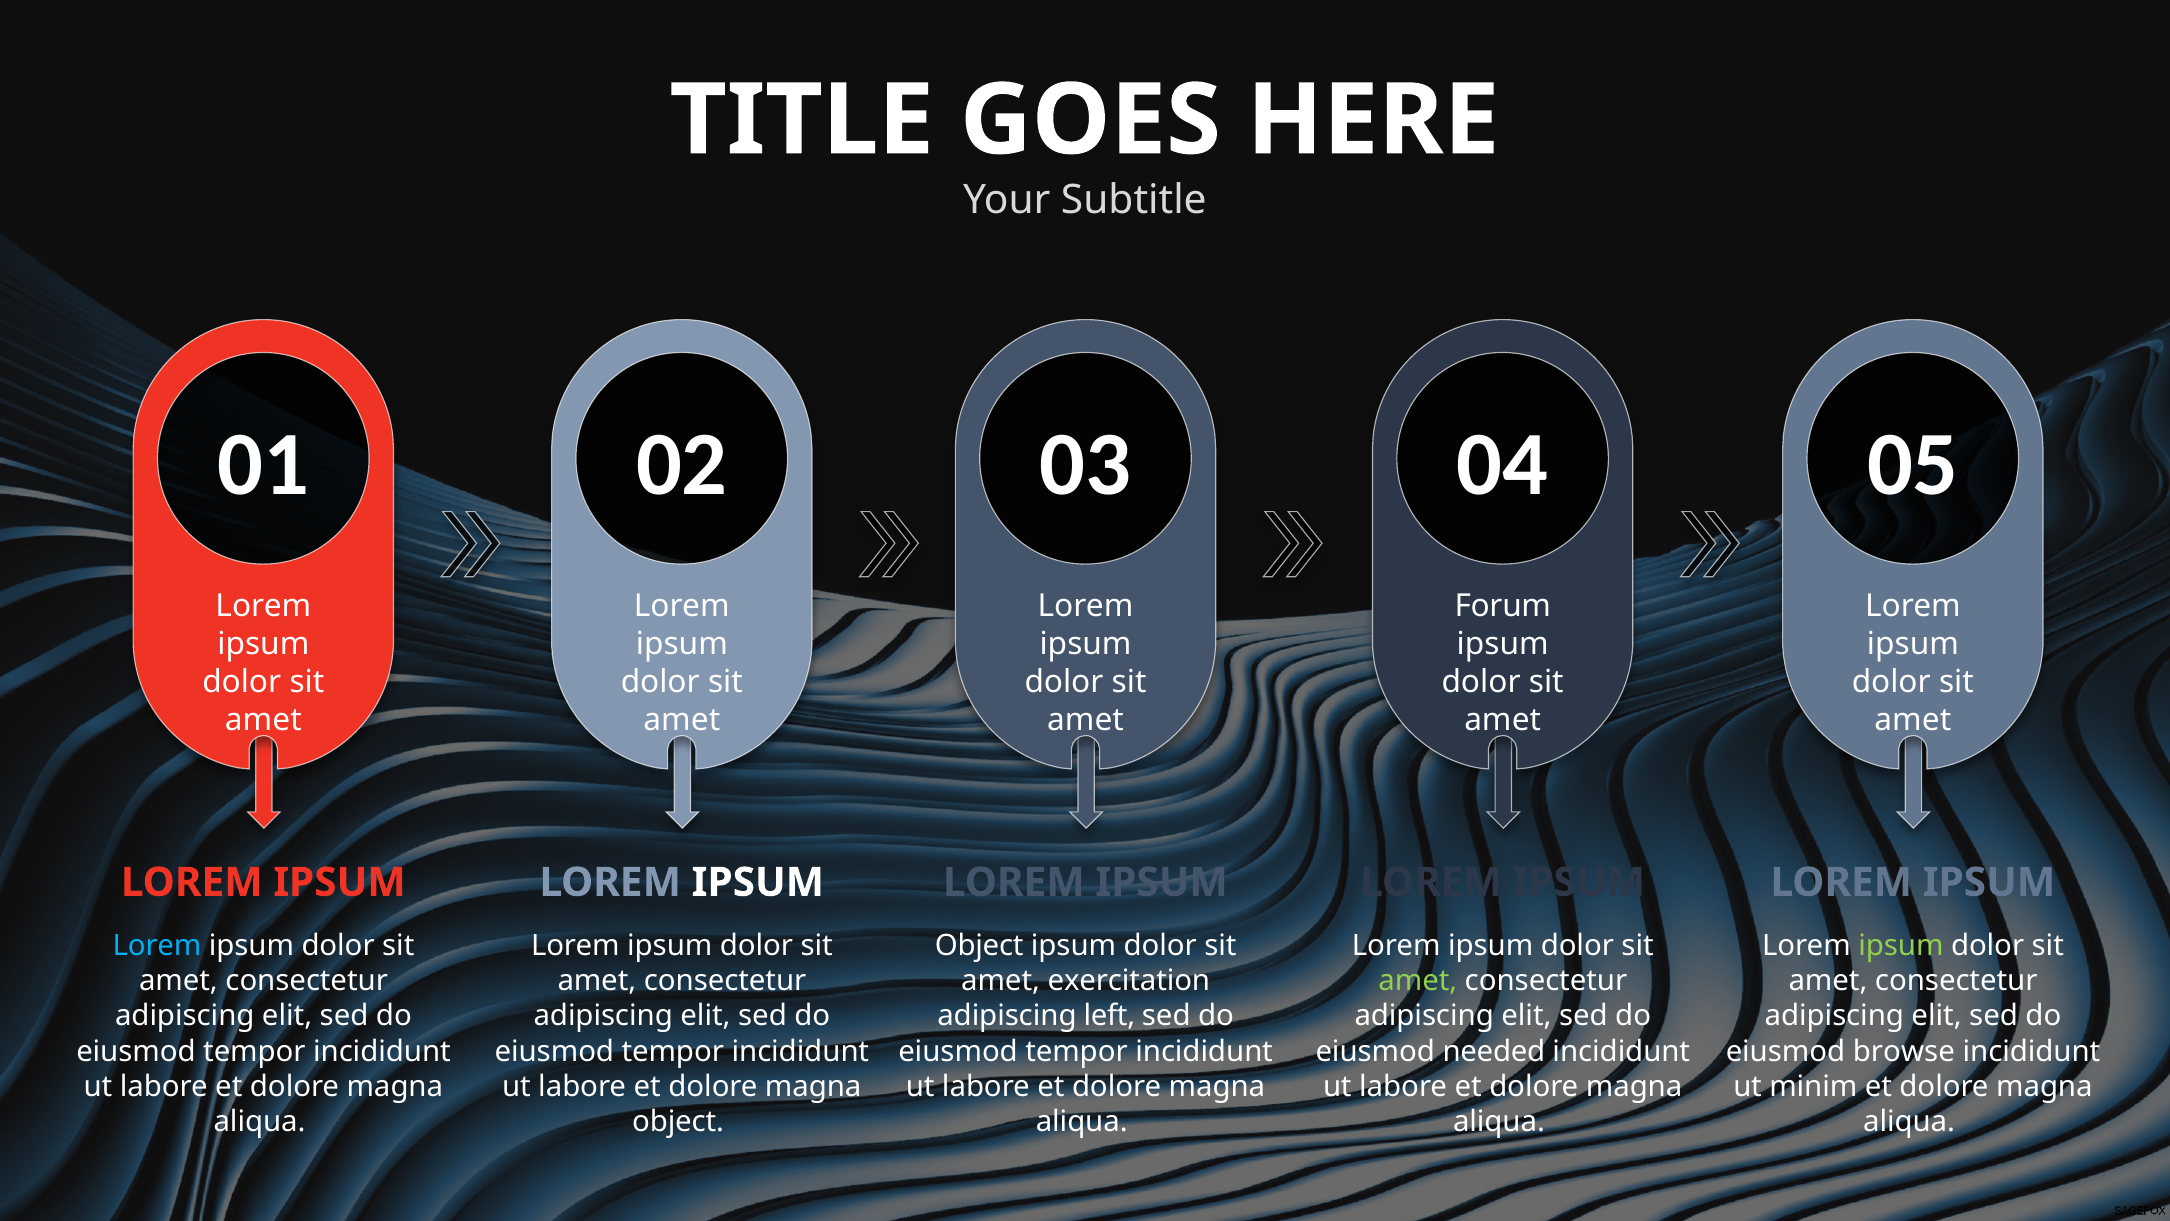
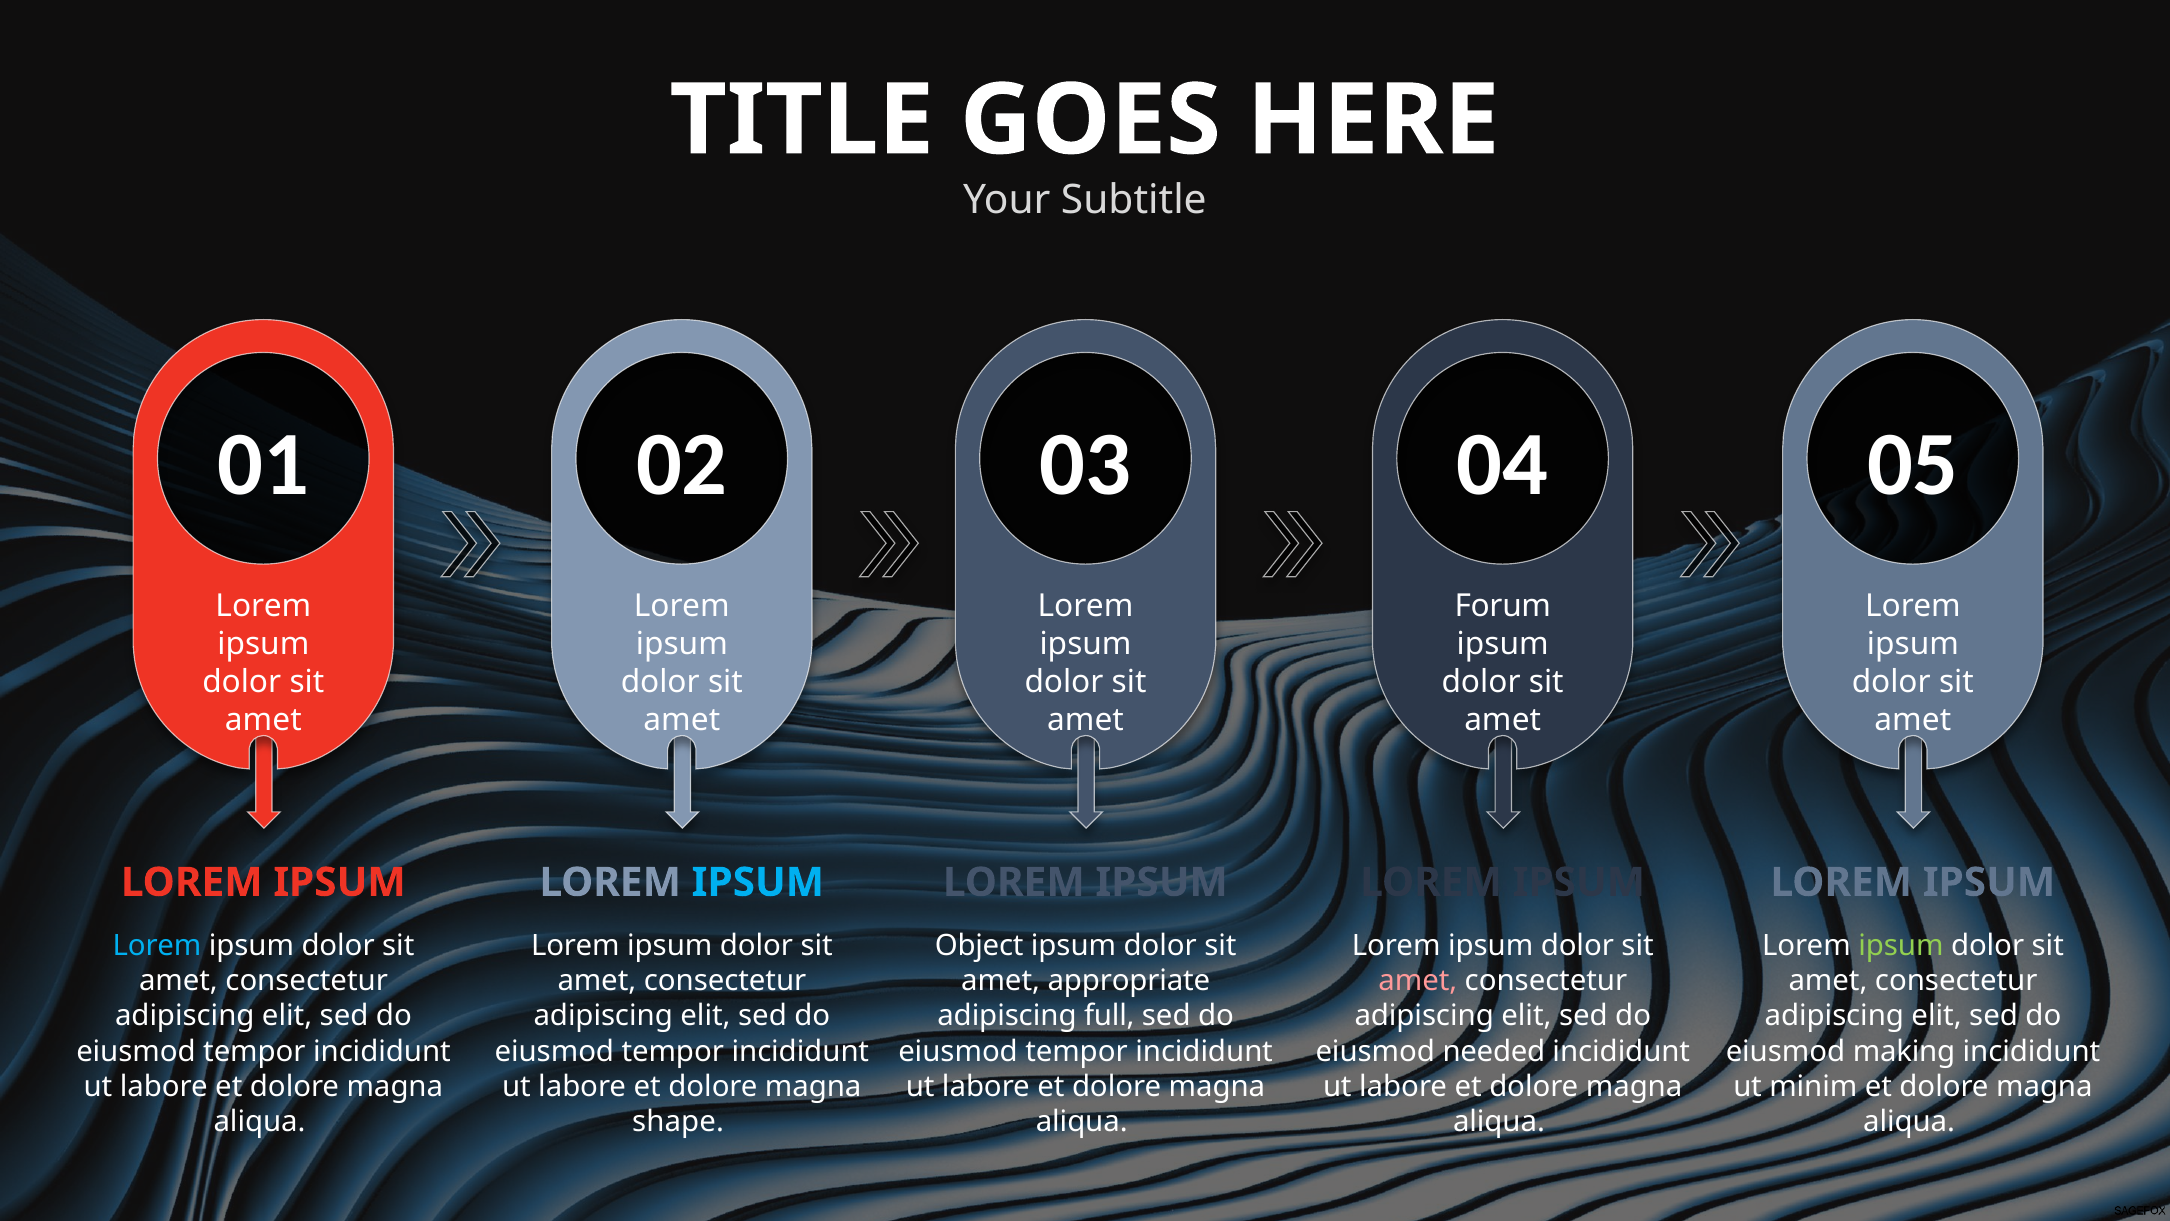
IPSUM colour: white -> light blue (758, 882)
exercitation: exercitation -> appropriate (1129, 980)
amet colour: light green -> pink (1418, 980)
left: left -> full (1109, 1016)
browse: browse -> making (1904, 1051)
object: object -> shape (678, 1122)
